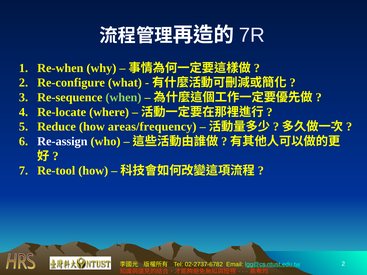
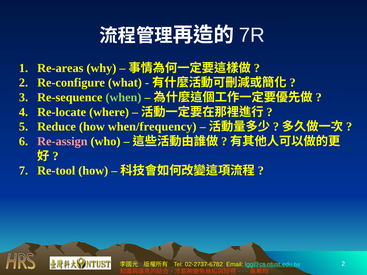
Re-when: Re-when -> Re-areas (60, 68)
areas/frequency: areas/frequency -> when/frequency (152, 127)
Re-assign colour: white -> pink (62, 142)
